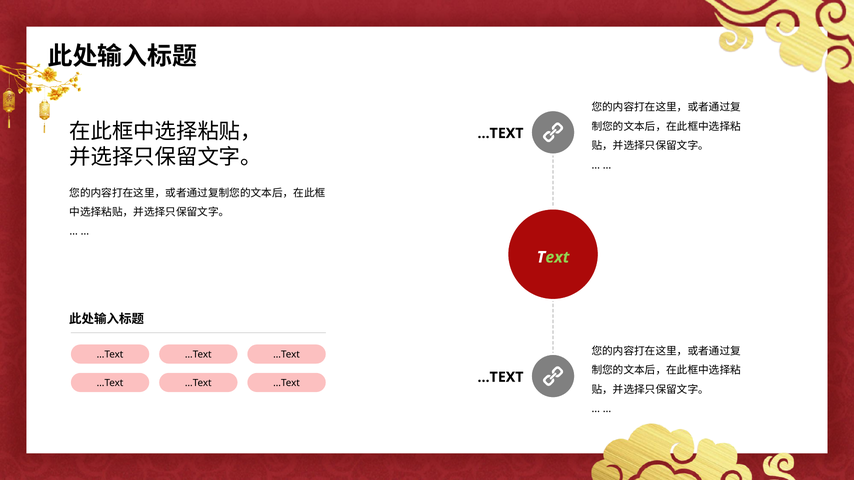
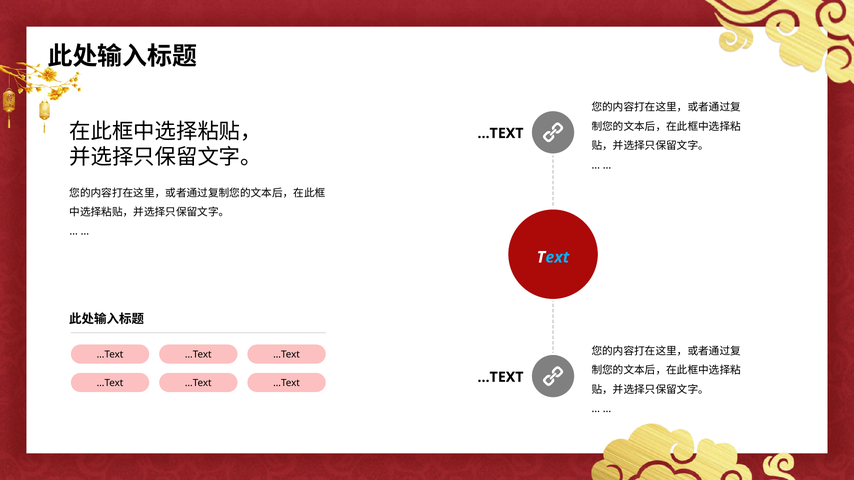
ext colour: light green -> light blue (557, 257)
